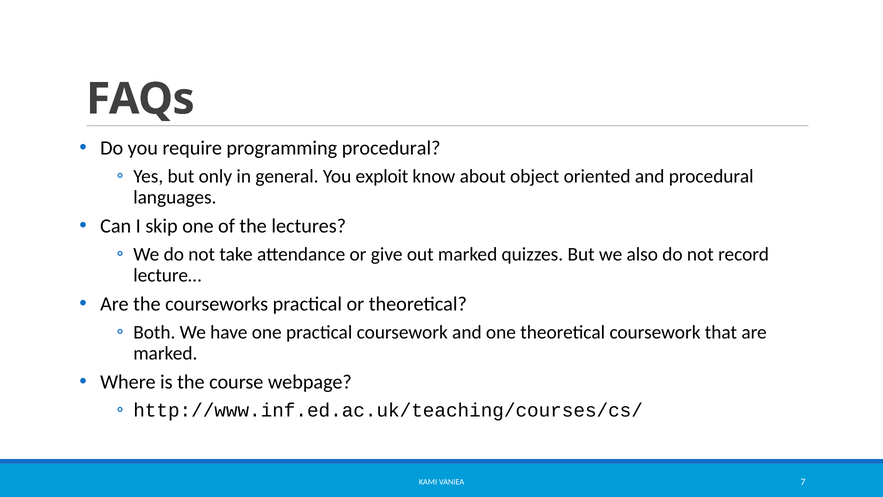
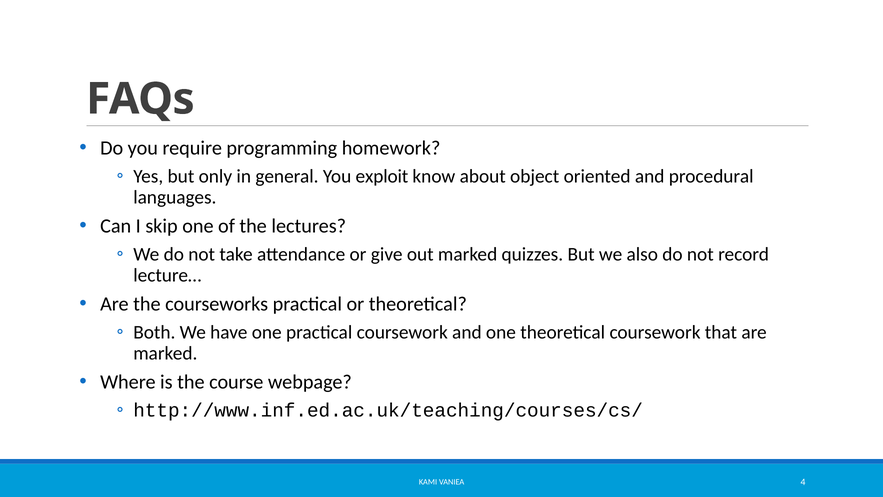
programming procedural: procedural -> homework (391, 148)
7: 7 -> 4 (803, 482)
